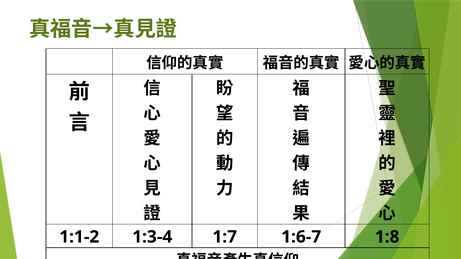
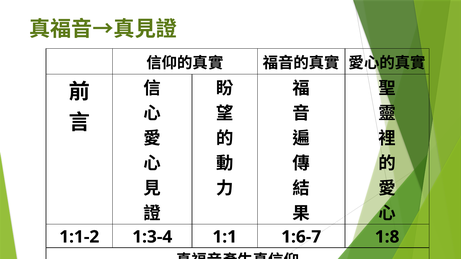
1:7: 1:7 -> 1:1 (225, 237)
